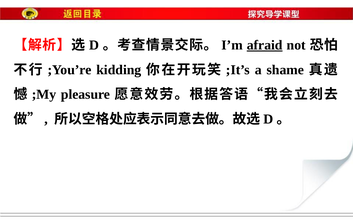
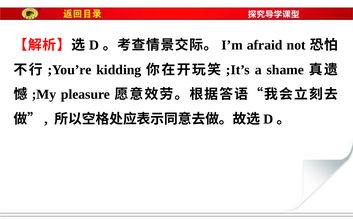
afraid underline: present -> none (265, 45)
